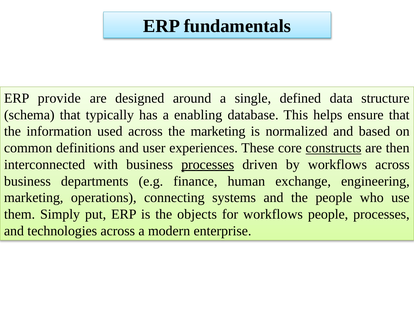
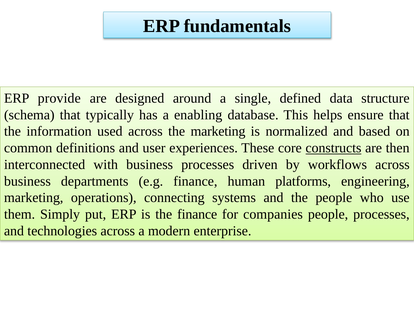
processes underline: present -> none (208, 164)
exchange: exchange -> platforms (303, 181)
the objects: objects -> finance (197, 214)
for workflows: workflows -> companies (273, 214)
